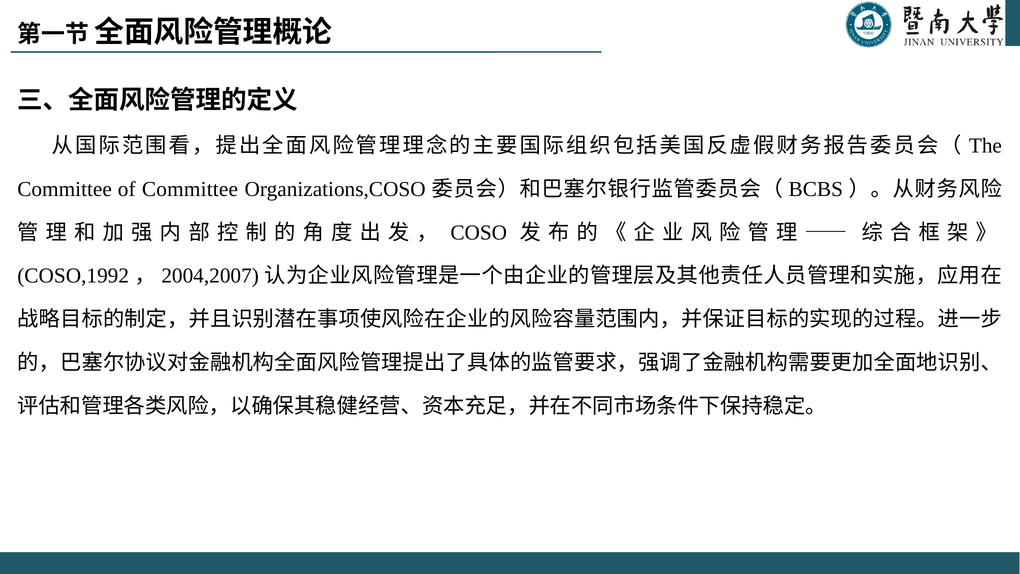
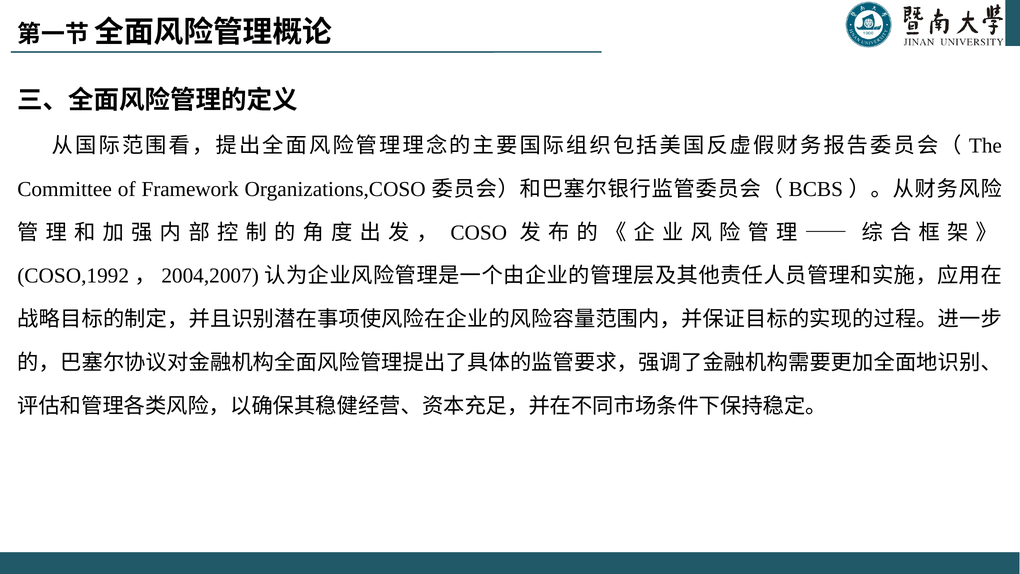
of Committee: Committee -> Framework (190, 189)
